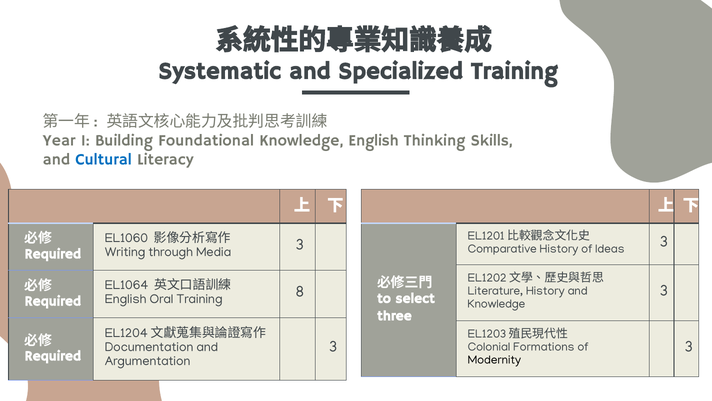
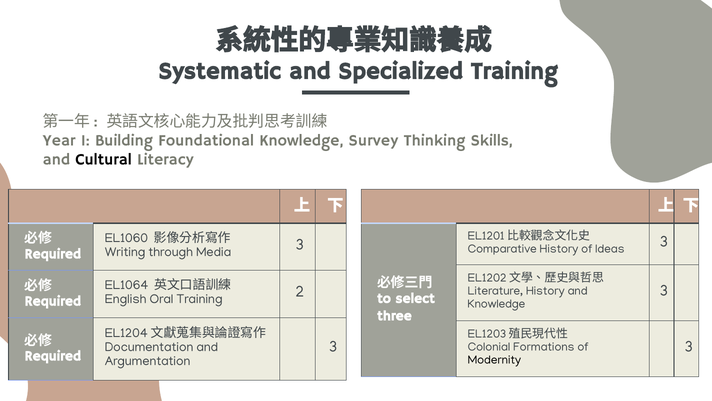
Knowledge English: English -> Survey (373, 140)
Cultural colour: blue -> black (104, 159)
8: 8 -> 2 (300, 291)
